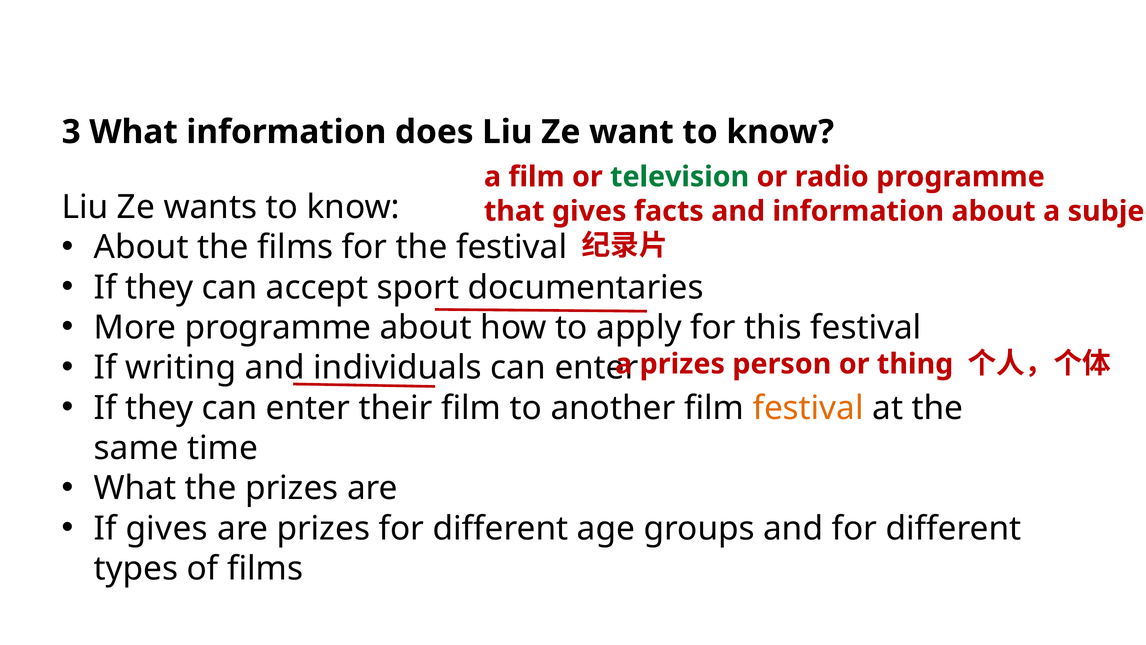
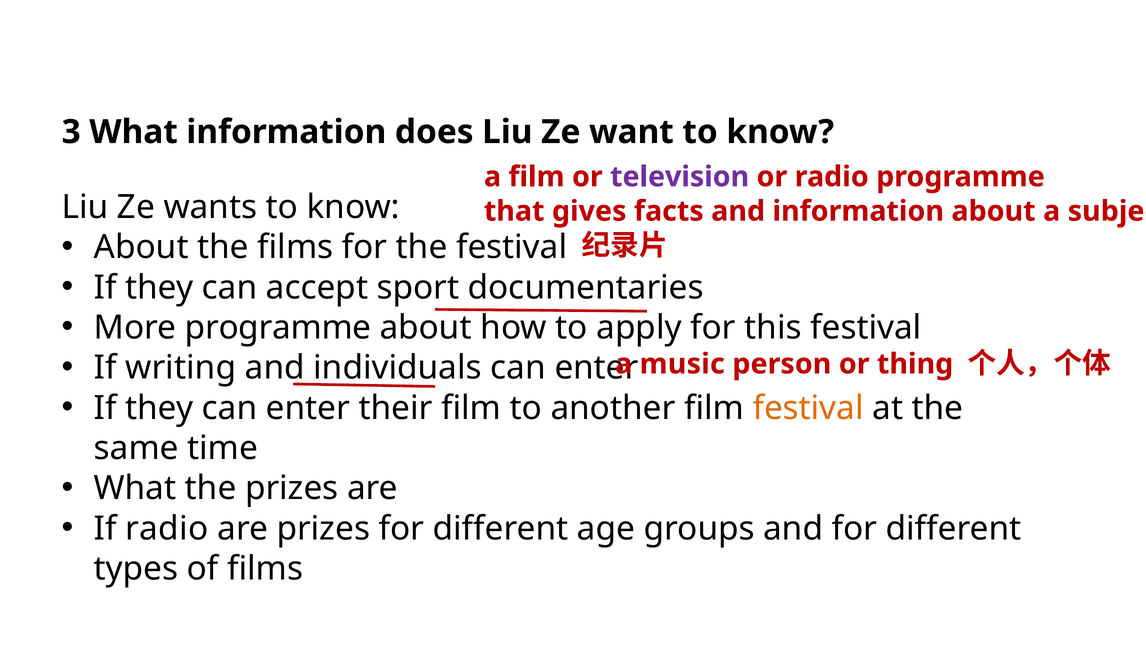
television colour: green -> purple (680, 177)
prizes: prizes -> music (682, 364)
If gives: gives -> radio (167, 528)
